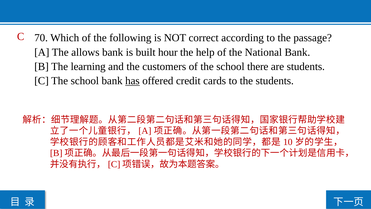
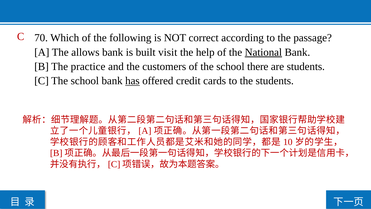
hour: hour -> visit (168, 52)
National underline: none -> present (263, 52)
learning: learning -> practice (88, 66)
